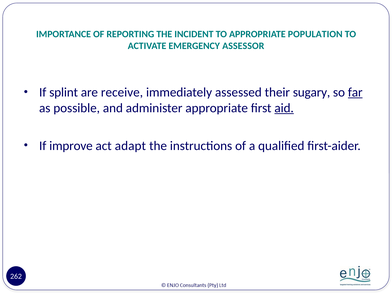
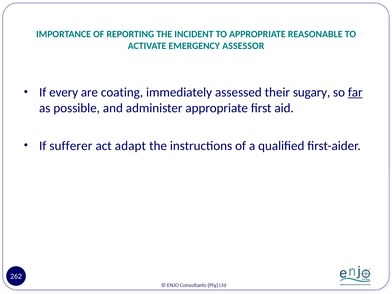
POPULATION: POPULATION -> REASONABLE (315, 34)
splint: splint -> every (64, 92)
receive: receive -> coating (122, 92)
aid underline: present -> none (284, 108)
improve: improve -> sufferer (71, 146)
